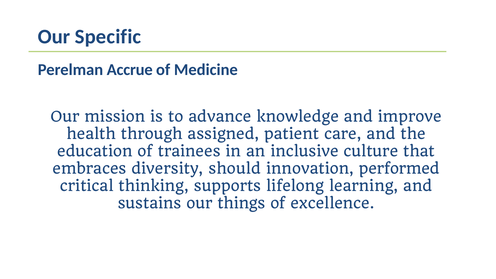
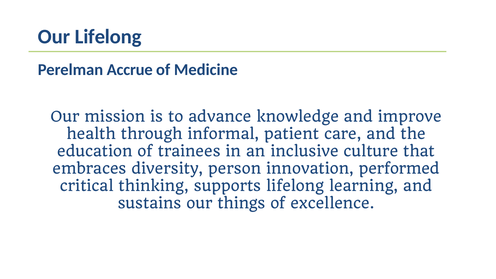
Our Specific: Specific -> Lifelong (108, 37)
assigned: assigned -> informal (223, 134)
should: should -> person (235, 169)
